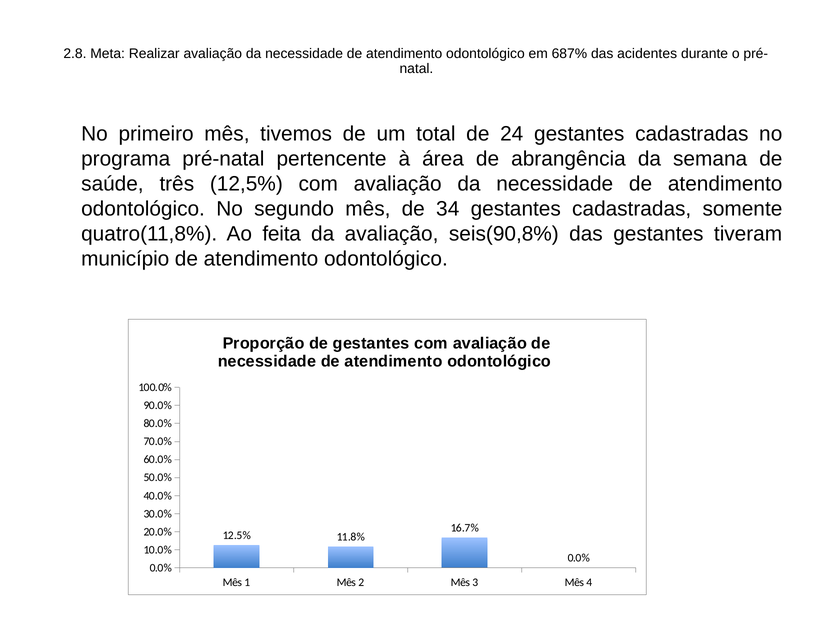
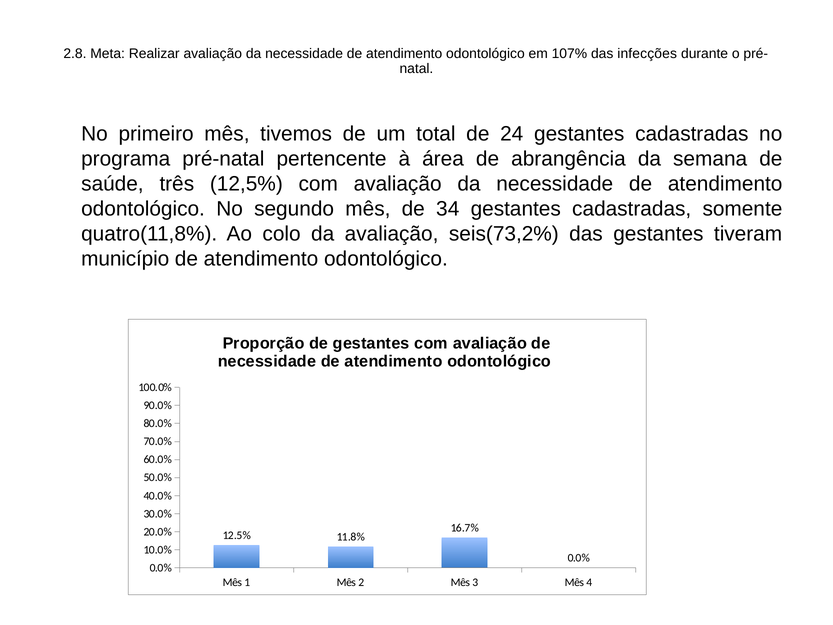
687%: 687% -> 107% (569, 53)
acidentes: acidentes -> infecções (647, 53)
feita: feita -> colo (282, 234)
seis(90,8%: seis(90,8% -> seis(73,2% (504, 234)
